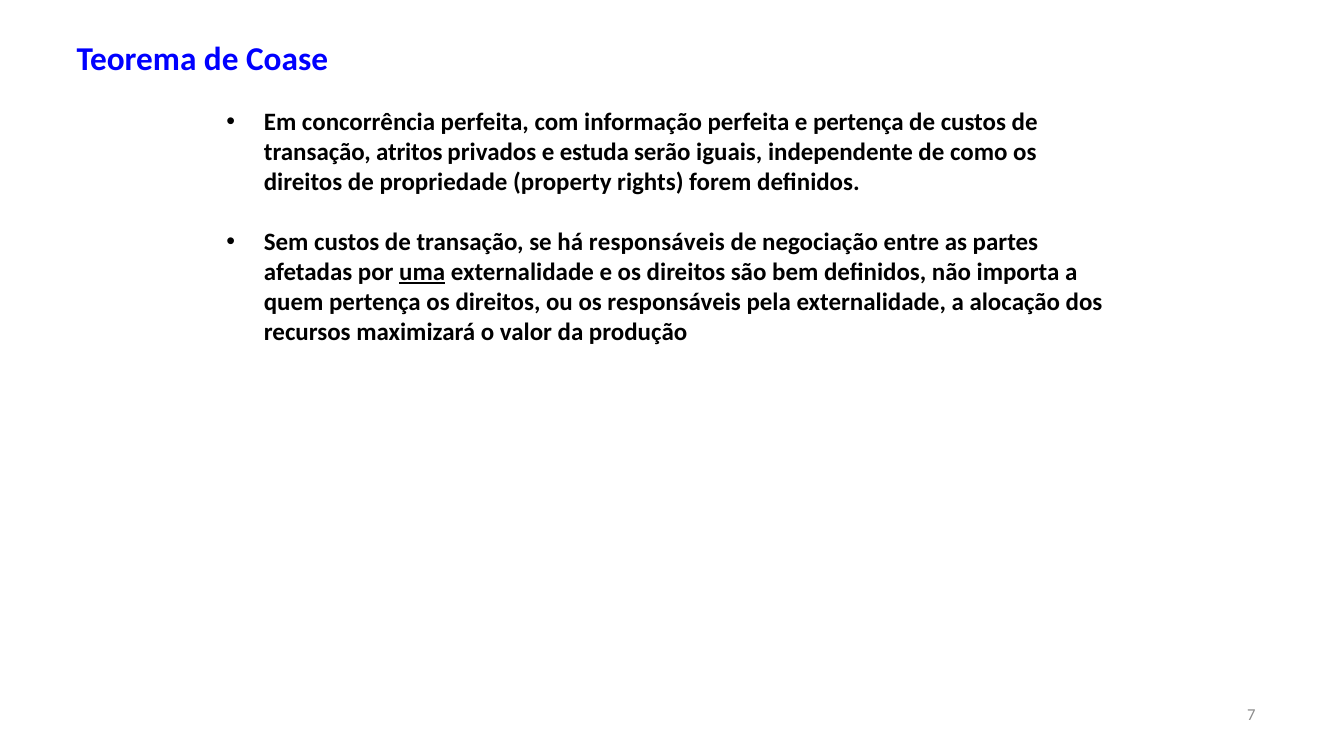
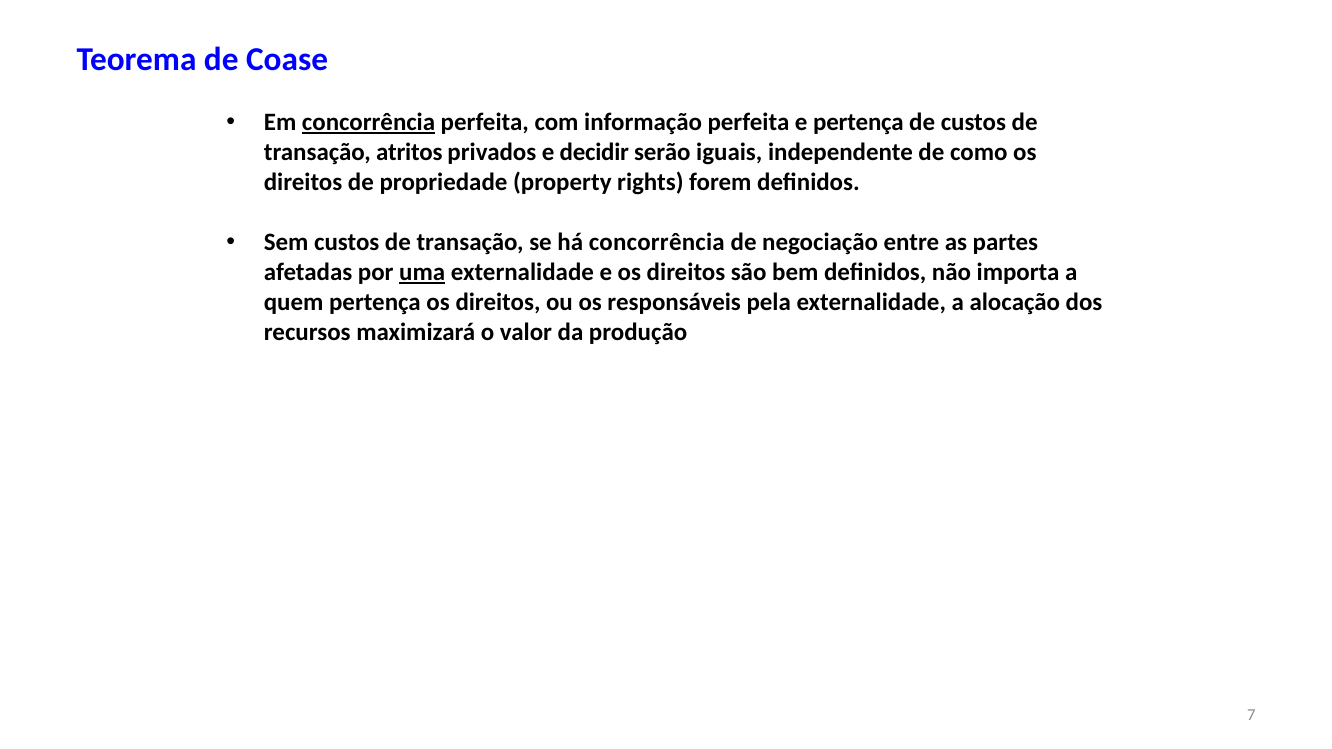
concorrência underline: none -> present (369, 122)
estuda: estuda -> decidir (594, 152)
há responsáveis: responsáveis -> concorrência (657, 242)
